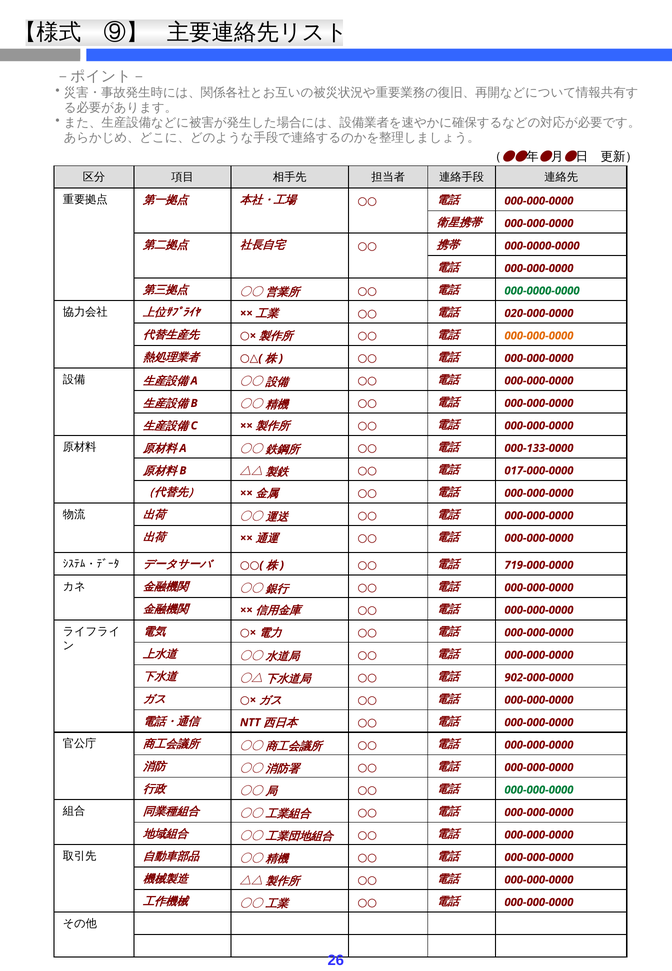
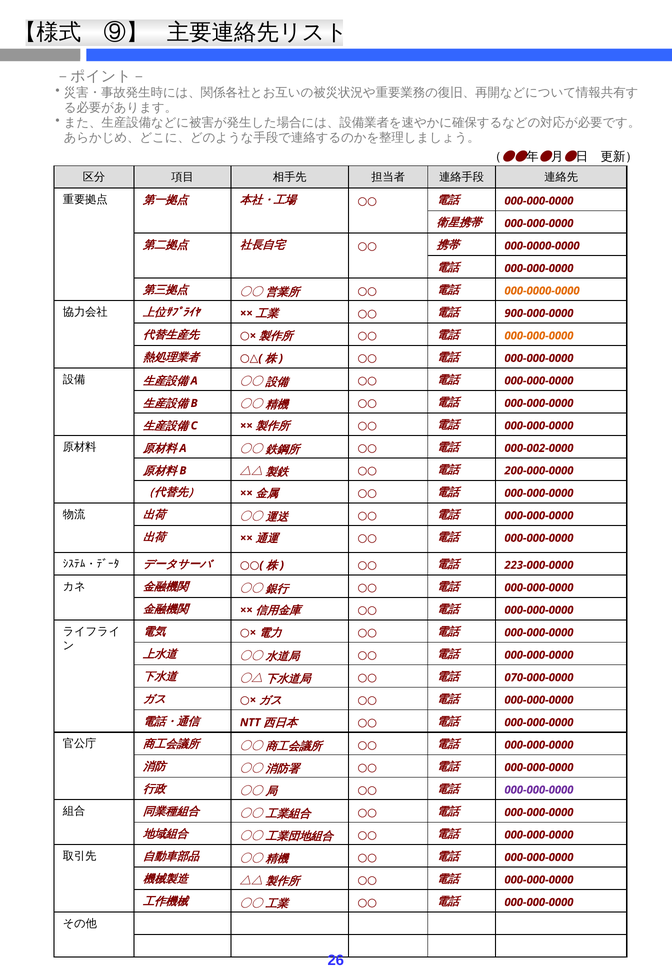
000-0000-0000 colour: green -> orange (542, 291)
020-000-0000: 020-000-0000 -> 900-000-0000 (539, 313)
000-133-0000: 000-133-0000 -> 000-002-0000 (539, 448)
017-000-0000: 017-000-0000 -> 200-000-0000 (539, 471)
719-000-0000: 719-000-0000 -> 223-000-0000 (539, 565)
902-000-0000: 902-000-0000 -> 070-000-0000 (539, 677)
000-000-0000 colour: green -> purple (539, 790)
